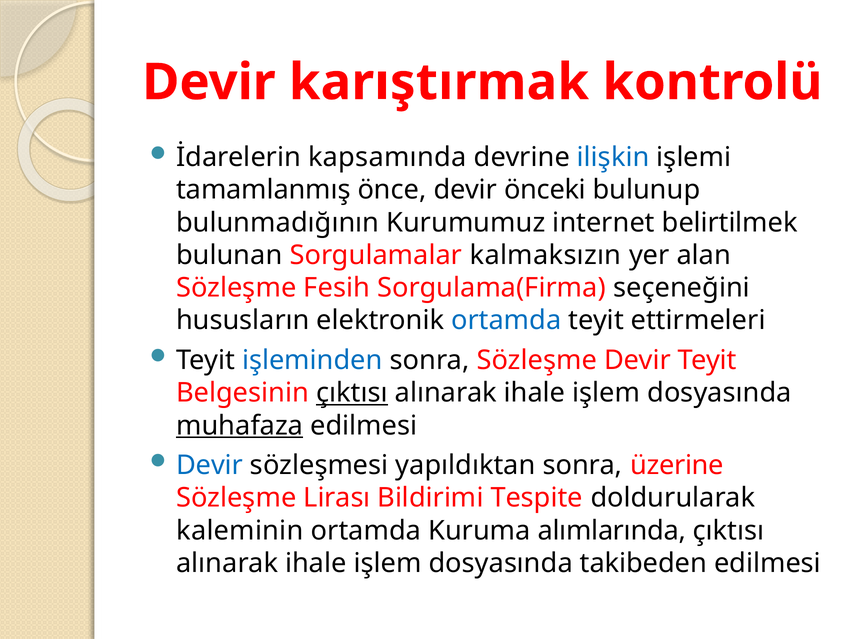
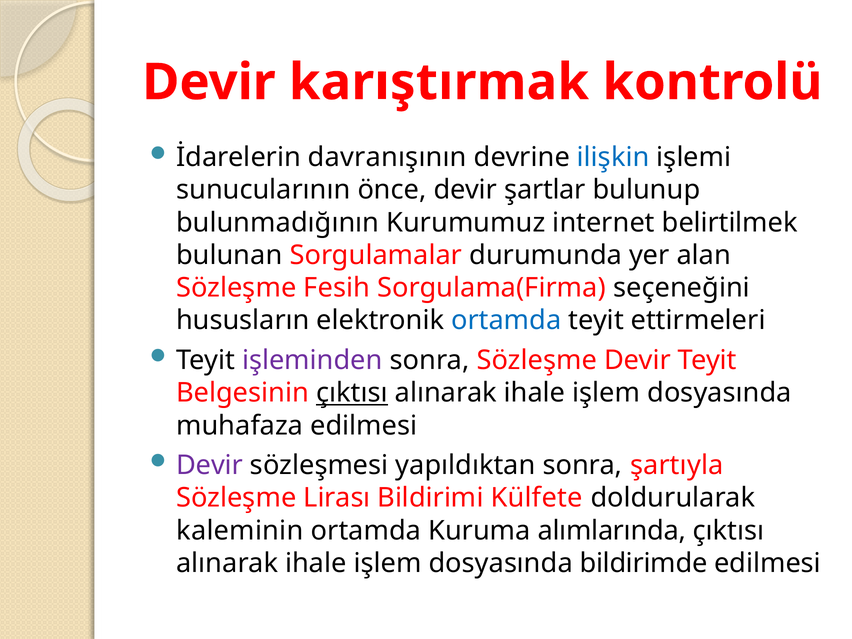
kapsamında: kapsamında -> davranışının (387, 157)
tamamlanmış: tamamlanmış -> sunucularının (263, 190)
önceki: önceki -> şartlar (545, 190)
kalmaksızın: kalmaksızın -> durumunda (546, 255)
işleminden colour: blue -> purple (312, 360)
muhafaza underline: present -> none (240, 426)
Devir colour: blue -> purple (210, 465)
üzerine: üzerine -> şartıyla (677, 465)
Tespite: Tespite -> Külfete (537, 498)
takibeden: takibeden -> bildirimde (643, 563)
